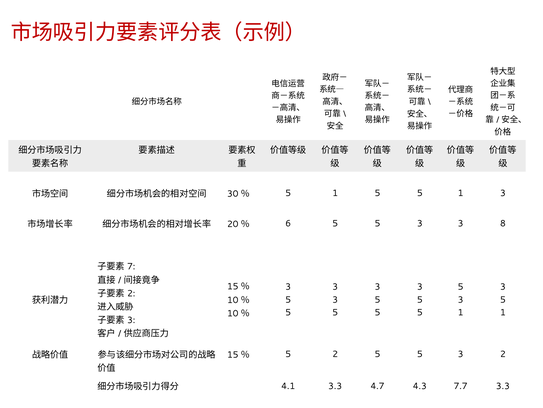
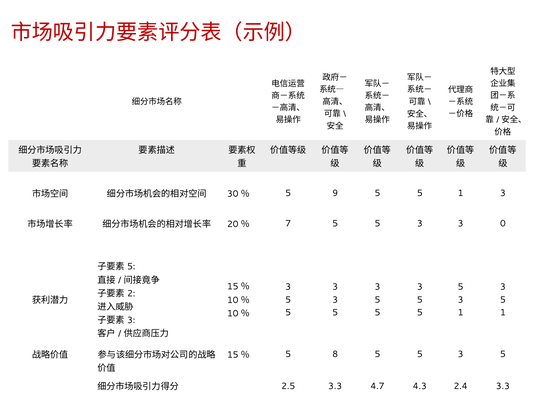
1: 1 -> 9 (335, 193)
6: 6 -> 7 (288, 223)
8: 8 -> 0 (503, 223)
7: 7 -> 5 (131, 266)
5 2: 2 -> 8 (335, 354)
2: 2 -> 5 (503, 354)
4.1: 4.1 -> 2.5 (288, 385)
7.7: 7.7 -> 2.4 (461, 385)
